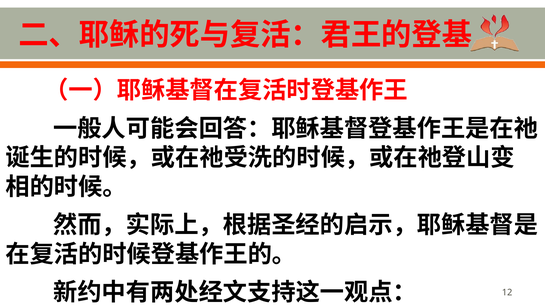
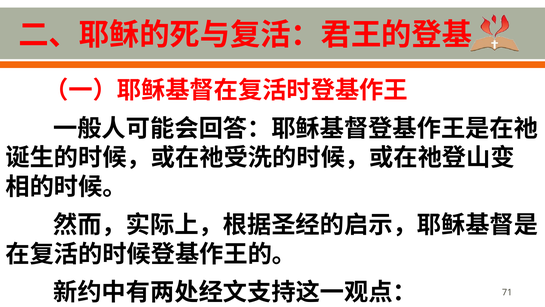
12: 12 -> 71 (507, 292)
